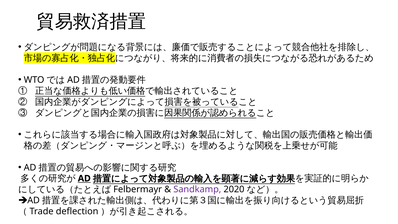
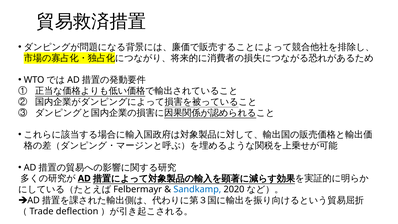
Sandkamp colour: purple -> blue (197, 189)
